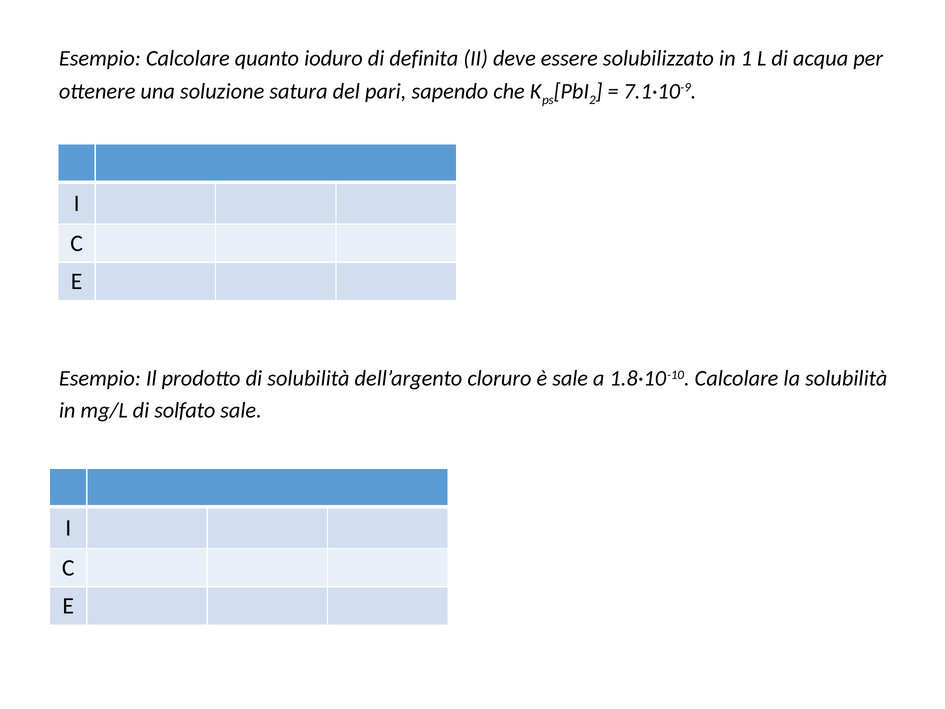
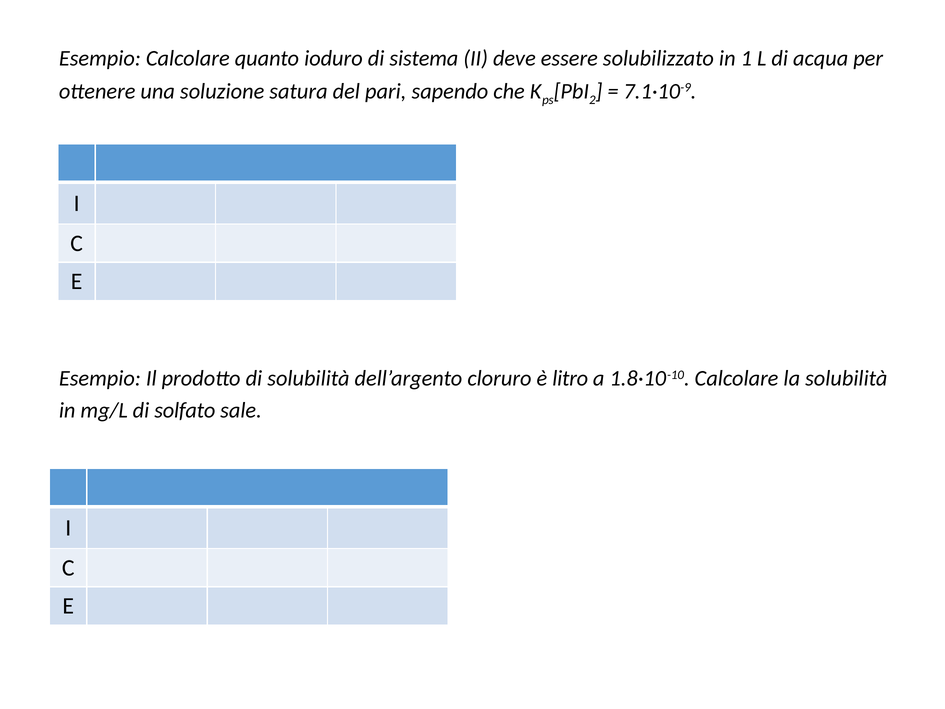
definita: definita -> sistema (424, 58)
è sale: sale -> litro (570, 378)
